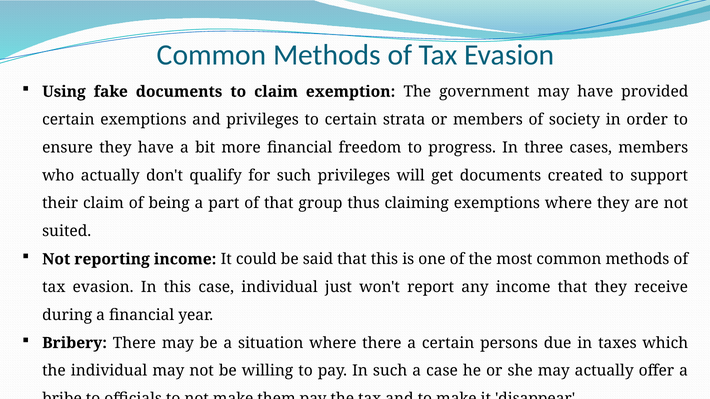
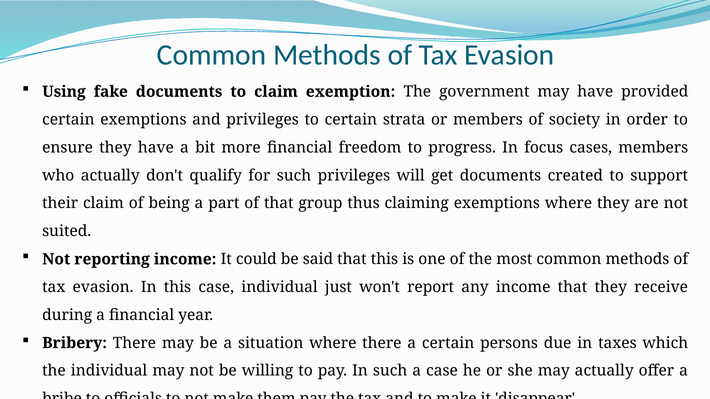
three: three -> focus (544, 148)
